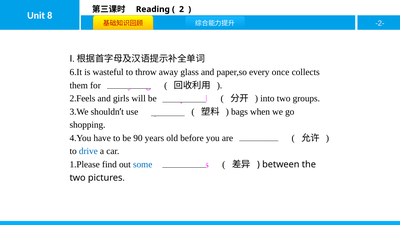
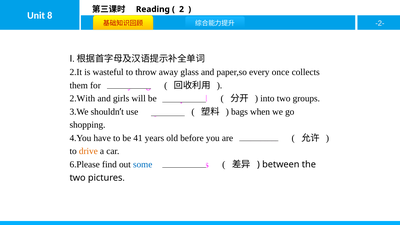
6.It: 6.It -> 2.It (76, 72)
2.Feels: 2.Feels -> 2.With (82, 99)
90: 90 -> 41 (138, 138)
drive colour: blue -> orange (88, 151)
1.Please: 1.Please -> 6.Please (85, 164)
